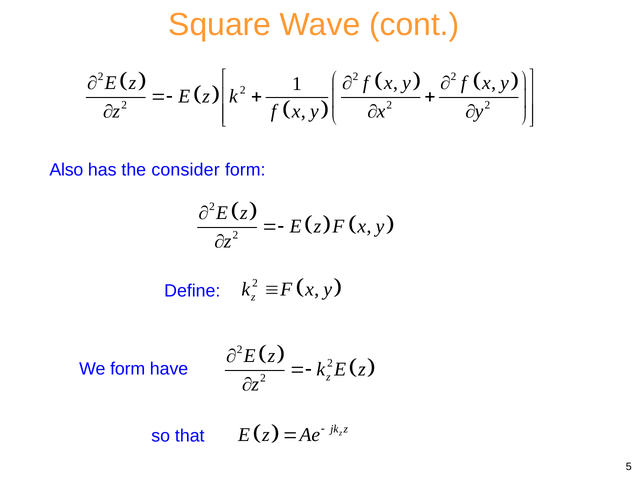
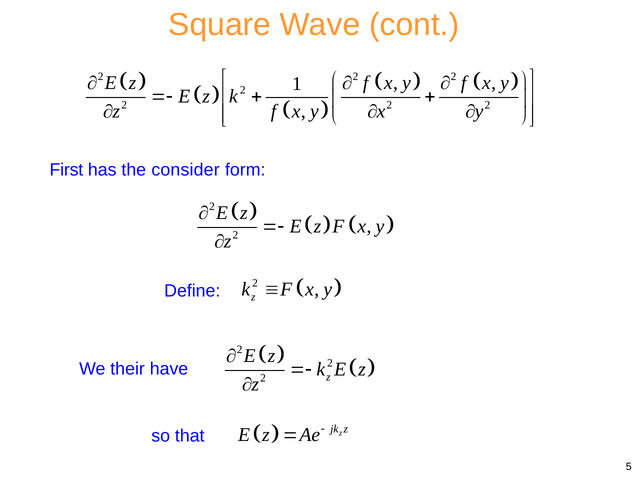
Also: Also -> First (66, 170)
We form: form -> their (128, 369)
